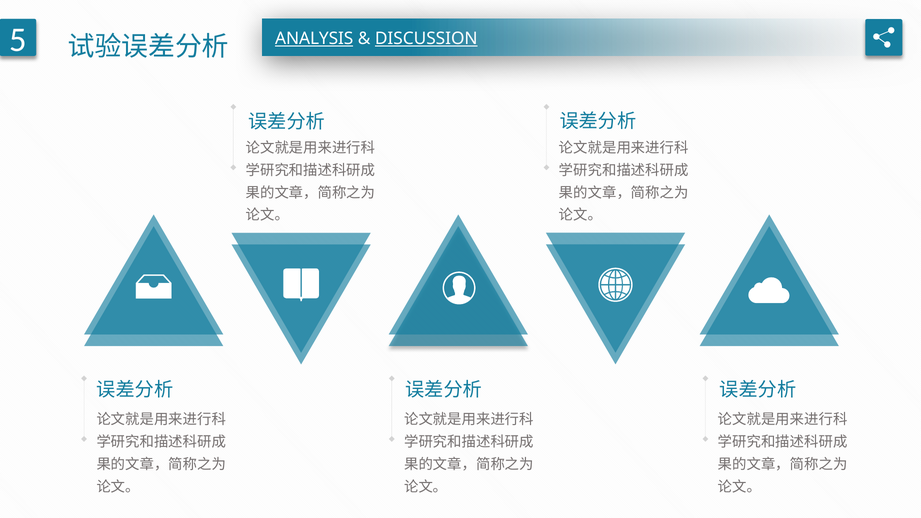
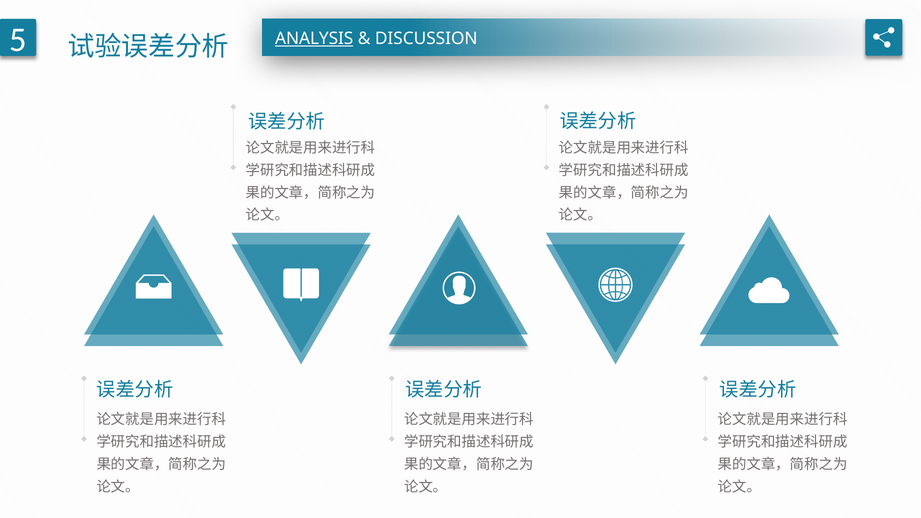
DISCUSSION underline: present -> none (426, 38)
